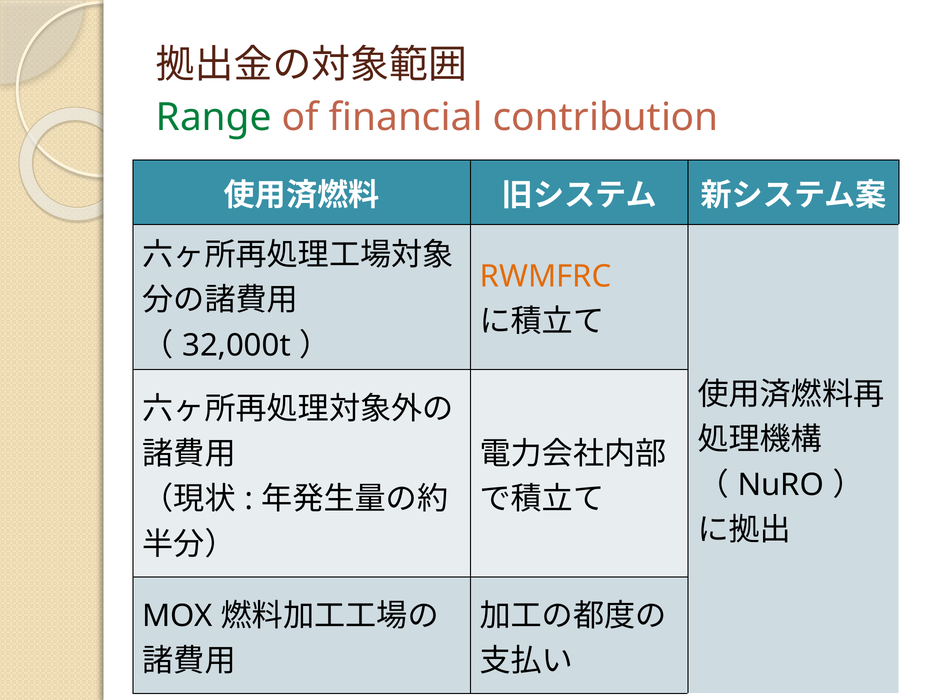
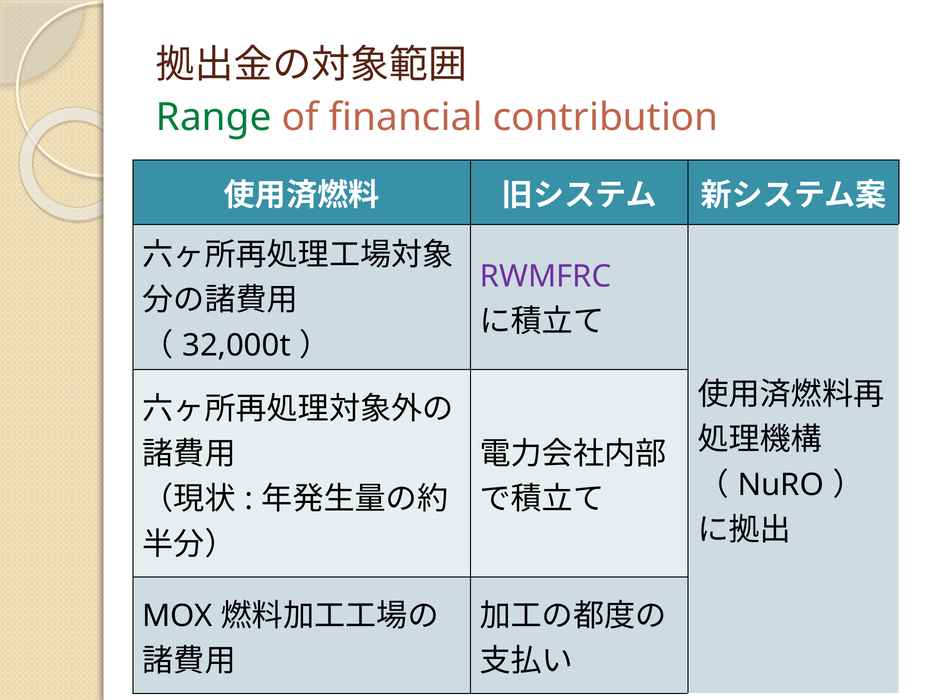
RWMFRC colour: orange -> purple (546, 276)
